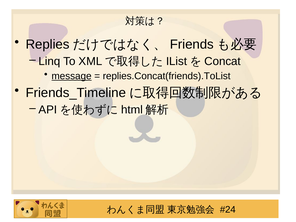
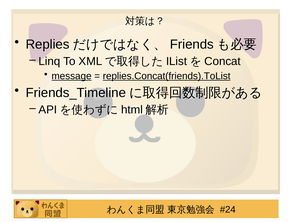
replies.Concat(friends).ToList underline: none -> present (167, 76)
